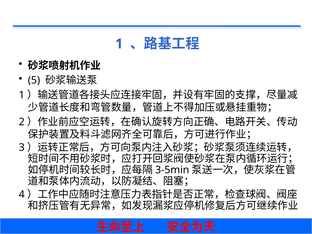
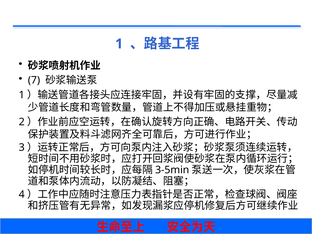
5: 5 -> 7 (34, 80)
